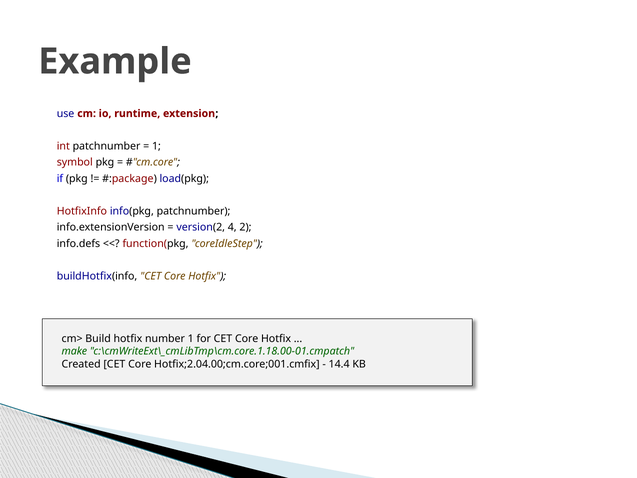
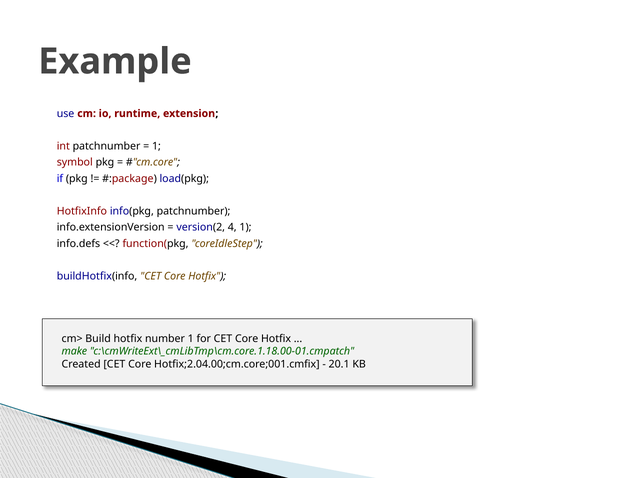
4 2: 2 -> 1 (246, 227)
14.4: 14.4 -> 20.1 (339, 364)
